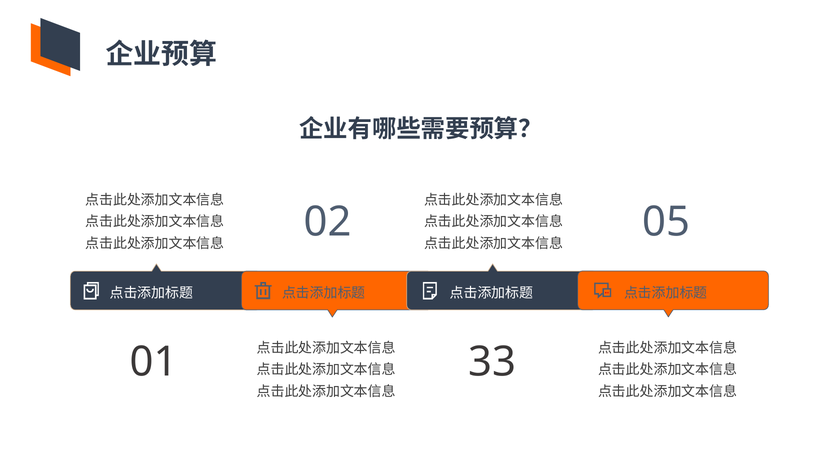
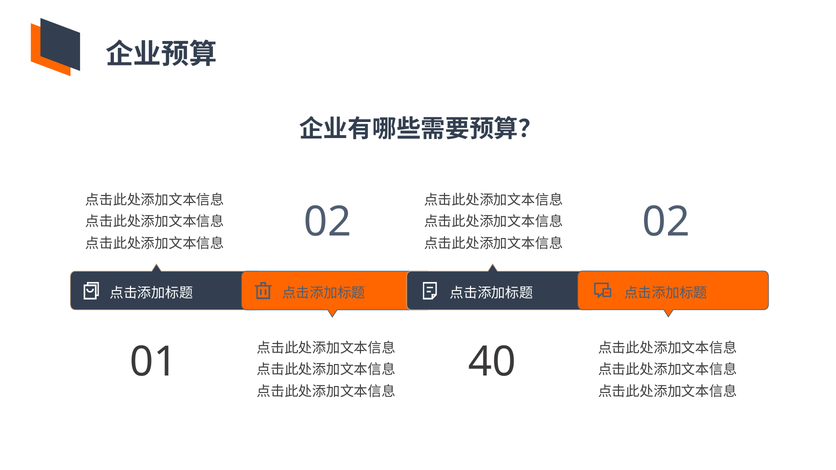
02 05: 05 -> 02 (666, 222)
33: 33 -> 40 (492, 362)
